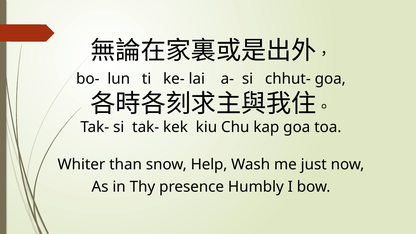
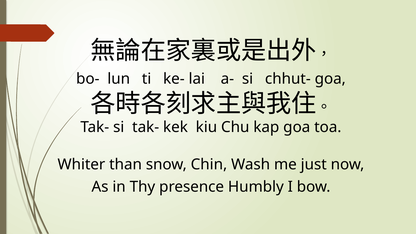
Help: Help -> Chin (209, 164)
